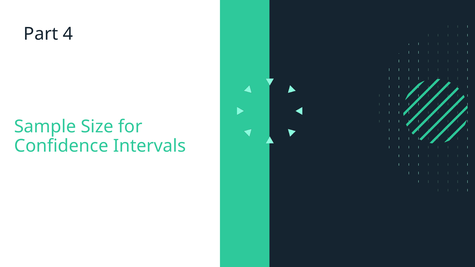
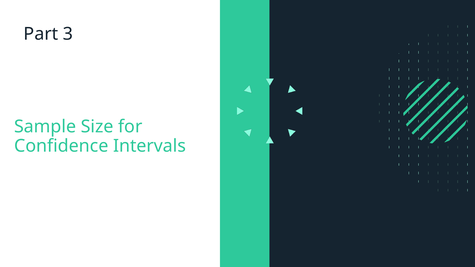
4: 4 -> 3 (68, 34)
